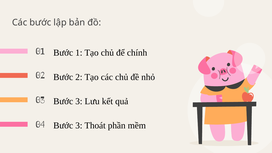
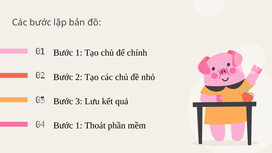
3: 3 -> 1 (79, 126)
